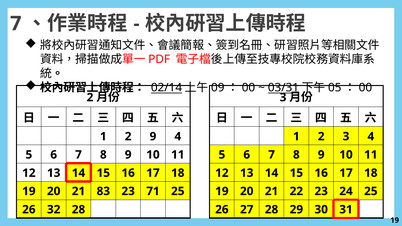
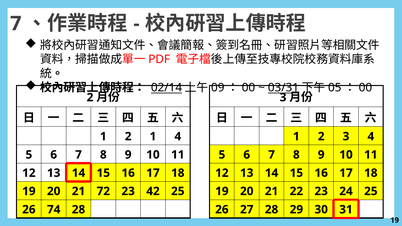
2 9: 9 -> 1 (153, 137)
83: 83 -> 72 (103, 191)
71: 71 -> 42 (153, 191)
32: 32 -> 74 (54, 210)
